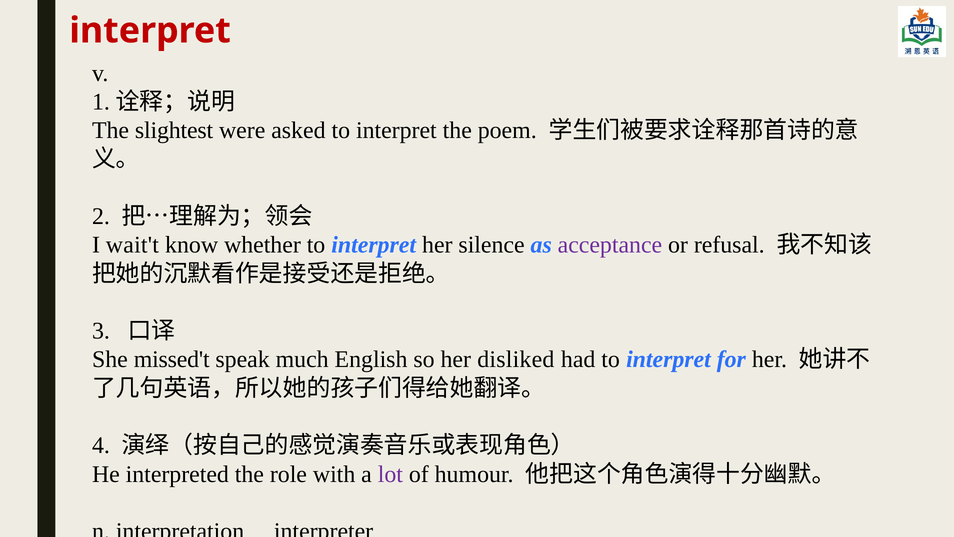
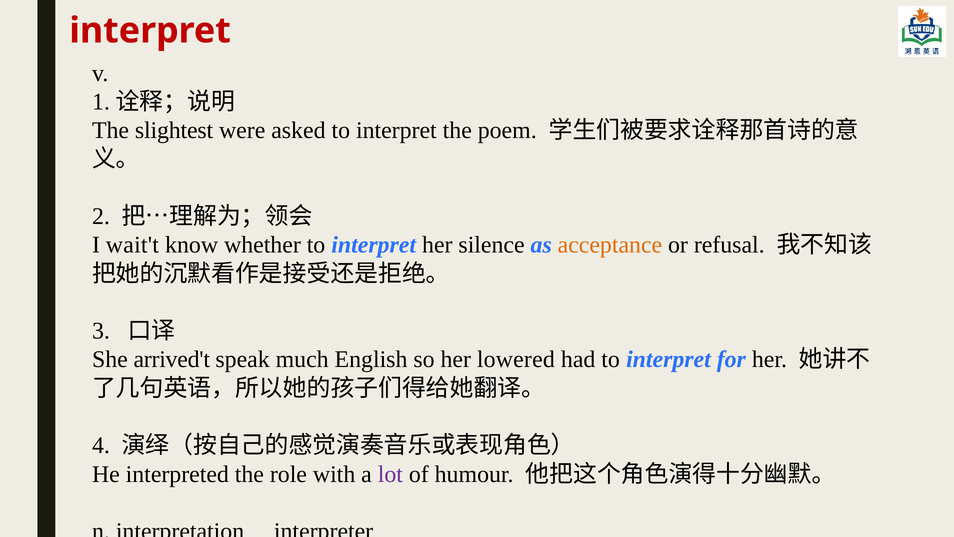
acceptance colour: purple -> orange (610, 245)
missed't: missed't -> arrived't (172, 359)
disliked: disliked -> lowered (516, 359)
